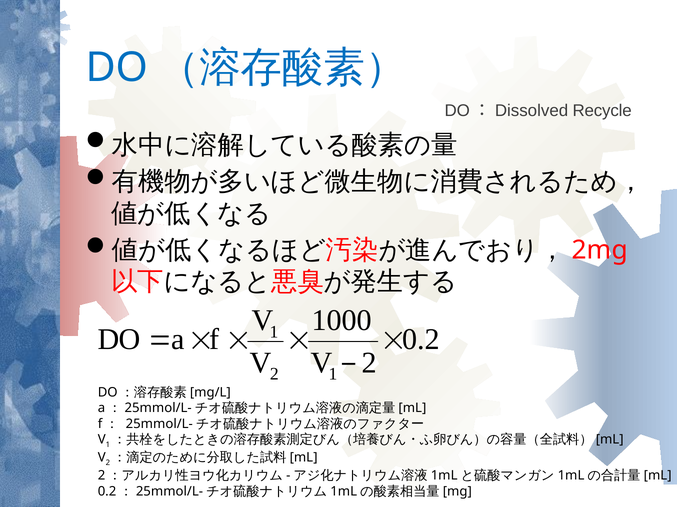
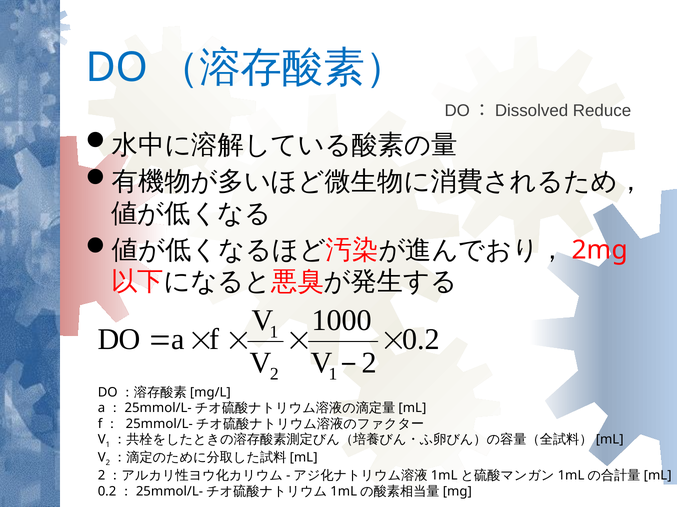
Recycle: Recycle -> Reduce (602, 111)
